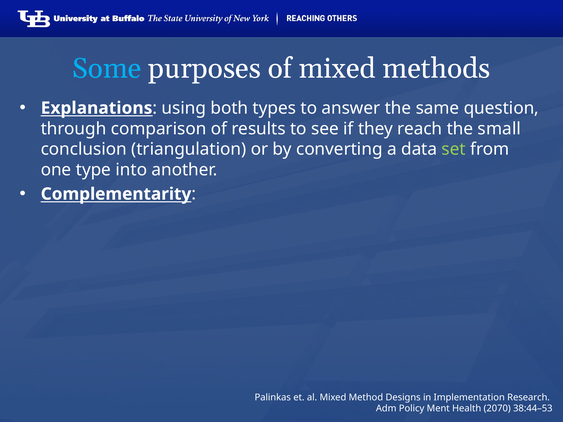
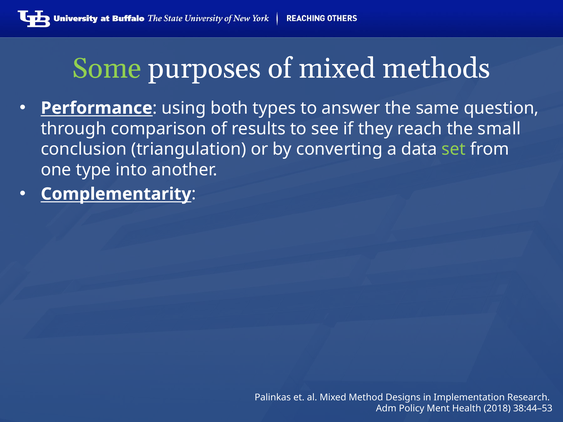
Some colour: light blue -> light green (107, 69)
Explanations: Explanations -> Performance (97, 108)
2070: 2070 -> 2018 (497, 409)
